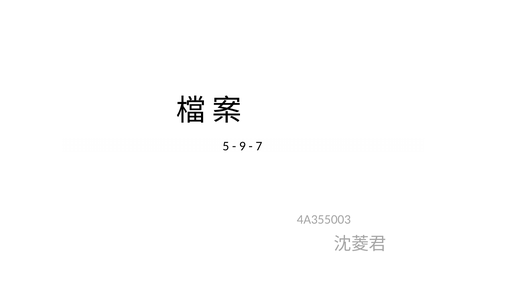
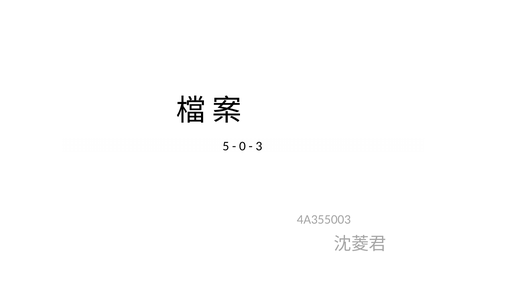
9: 9 -> 0 (242, 146)
7: 7 -> 3 (259, 146)
